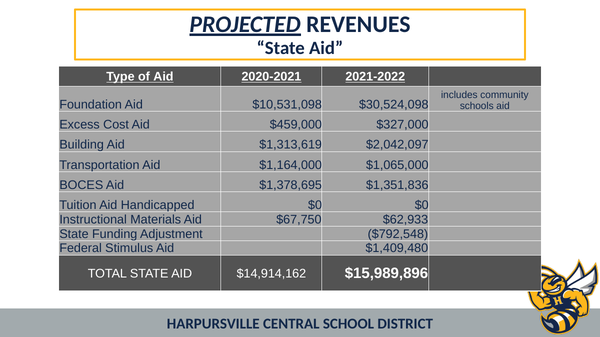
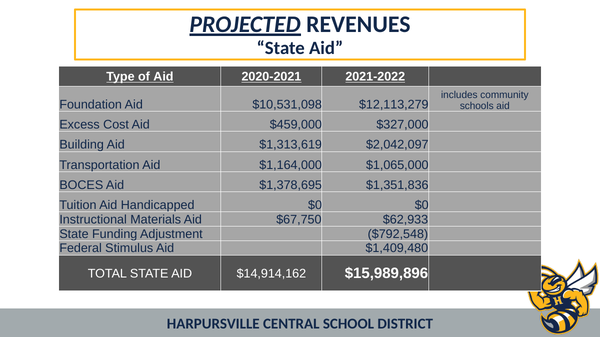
$30,524,098: $30,524,098 -> $12,113,279 (394, 105)
